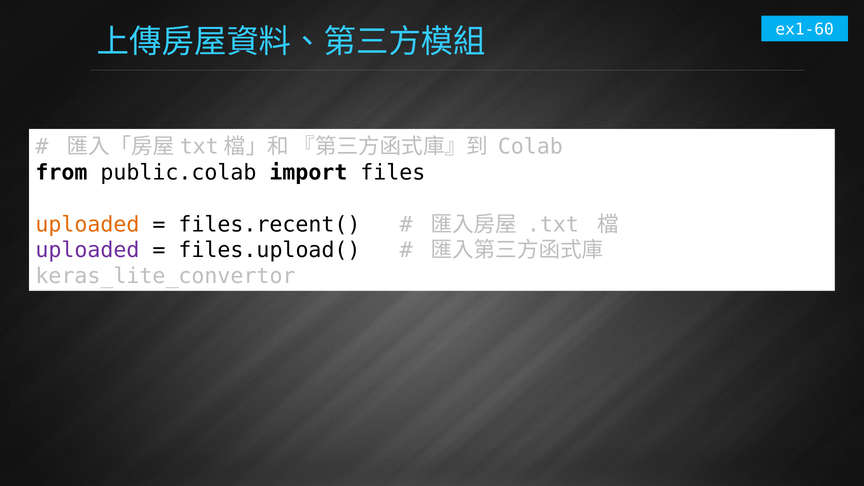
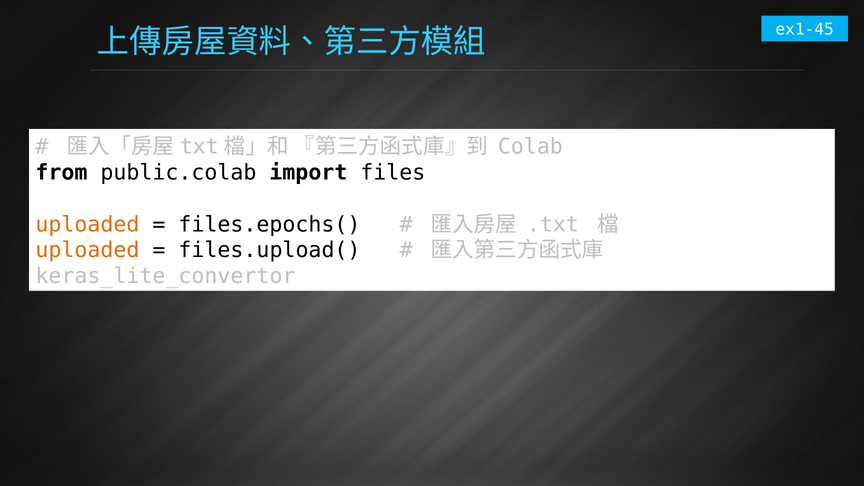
ex1-60: ex1-60 -> ex1-45 (805, 30)
files.recent(: files.recent( -> files.epochs( (269, 224)
uploaded colour: purple -> orange (87, 250)
